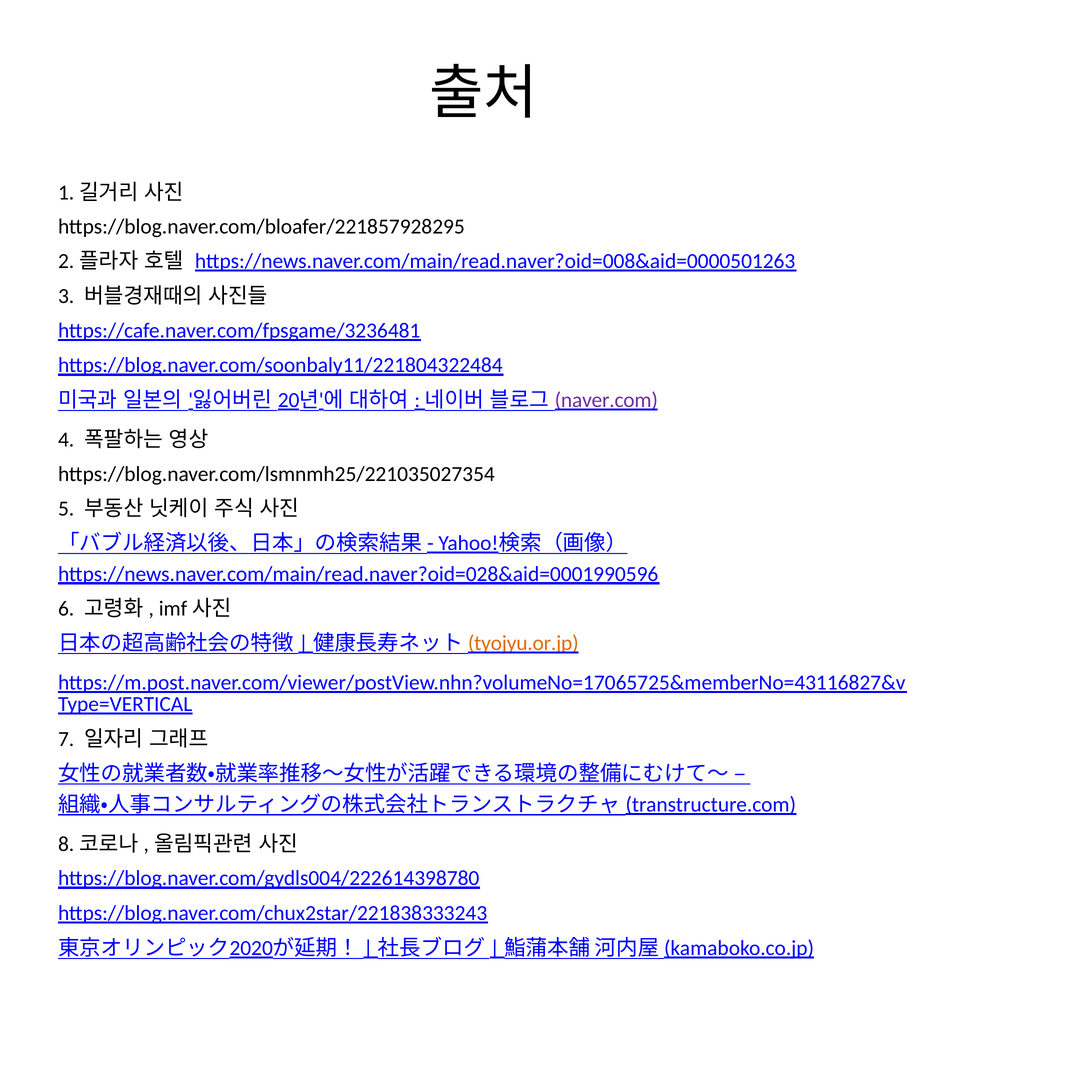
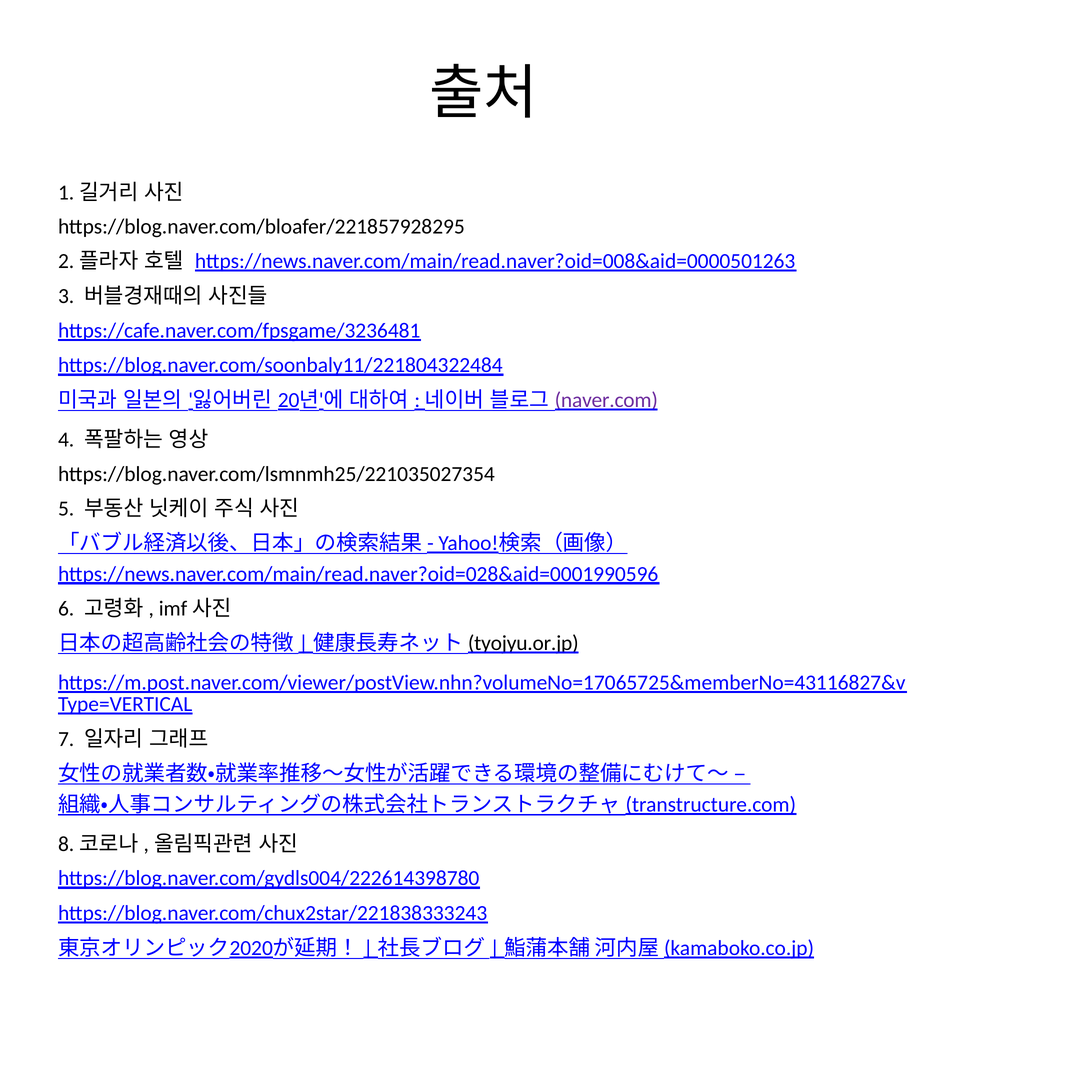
tyojyu.or.jp colour: orange -> black (523, 643)
